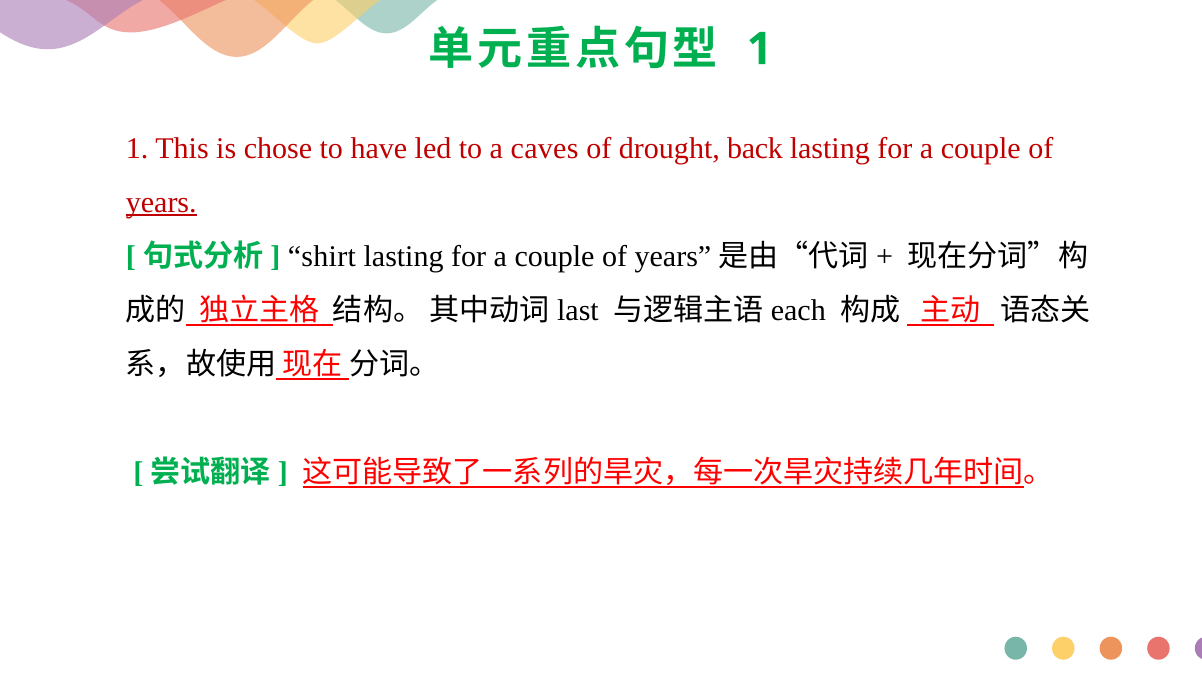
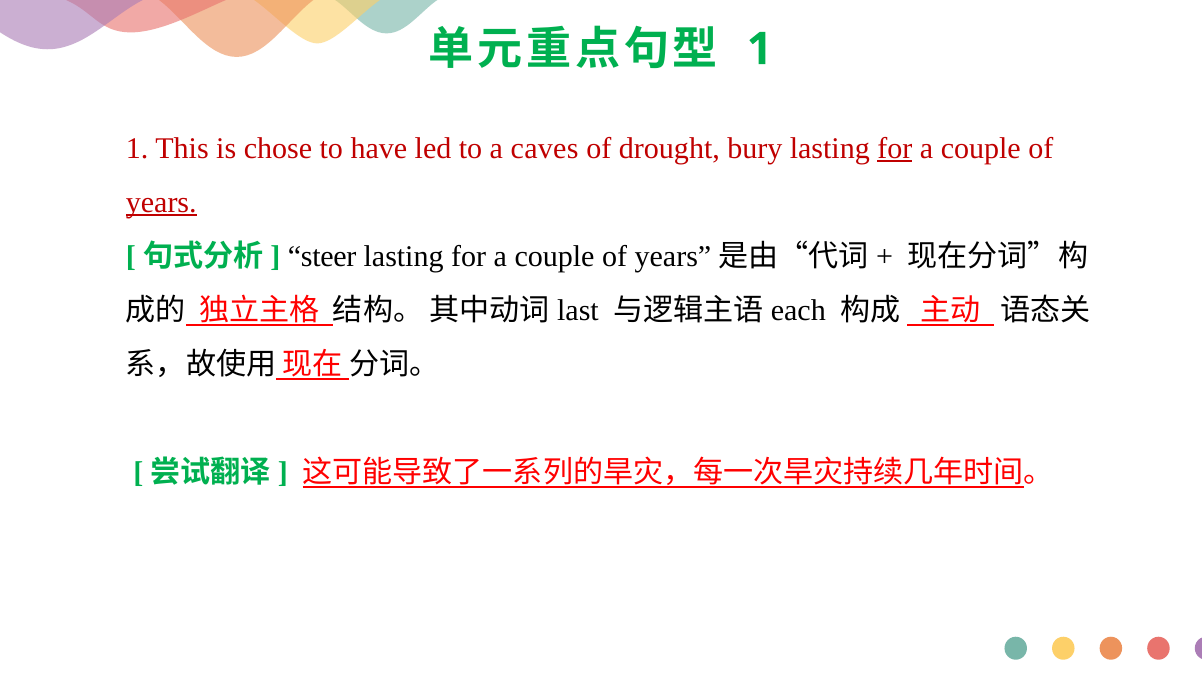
back: back -> bury (755, 148)
for underline: none -> present (895, 148)
shirt: shirt -> steer (322, 256)
